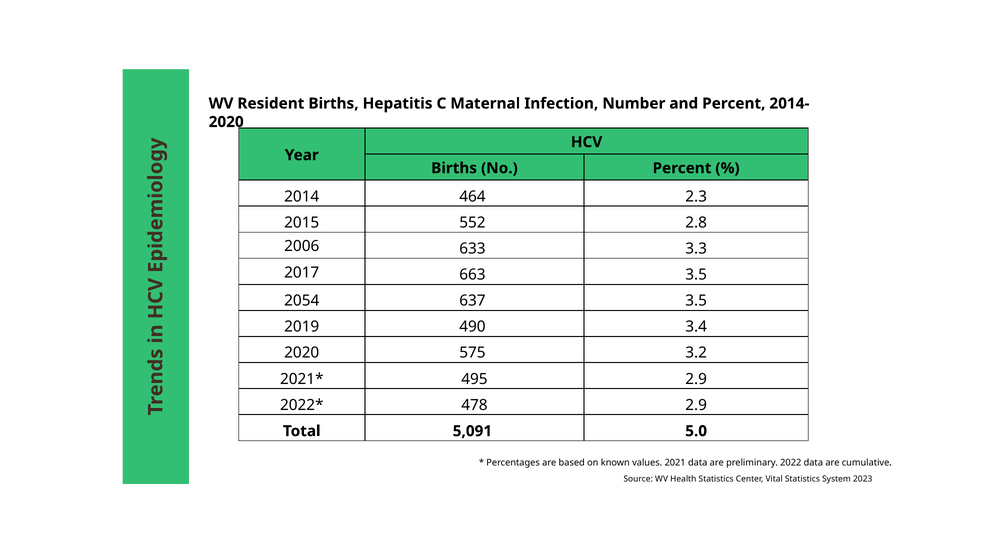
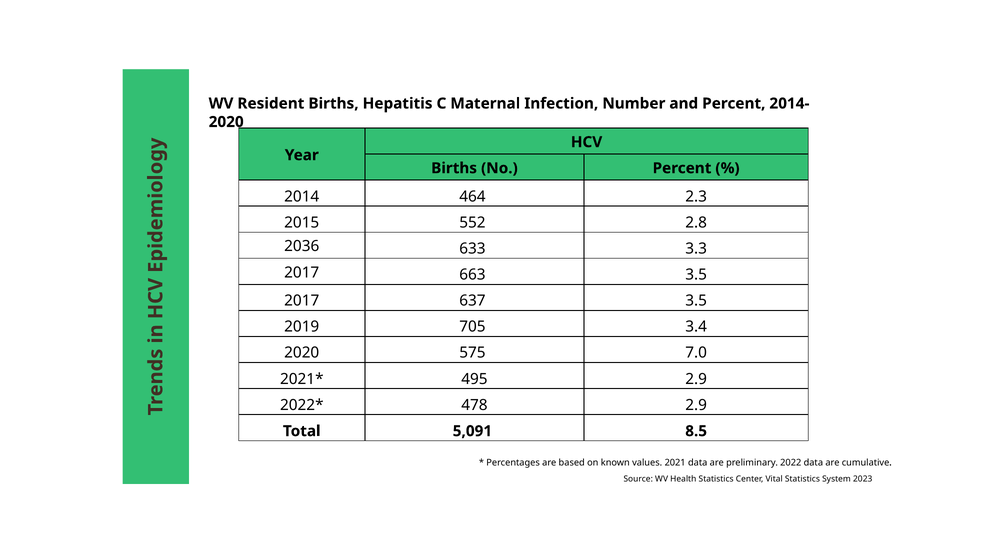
2006: 2006 -> 2036 (302, 246)
2054: 2054 -> 2017 (302, 300)
490: 490 -> 705 (472, 326)
3.2: 3.2 -> 7.0 (696, 353)
5.0: 5.0 -> 8.5 (696, 431)
